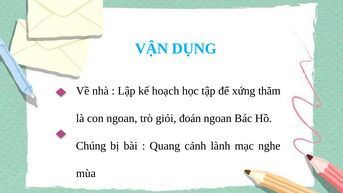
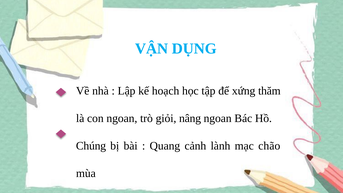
đoán: đoán -> nâng (190, 118)
nghe: nghe -> chão (269, 146)
